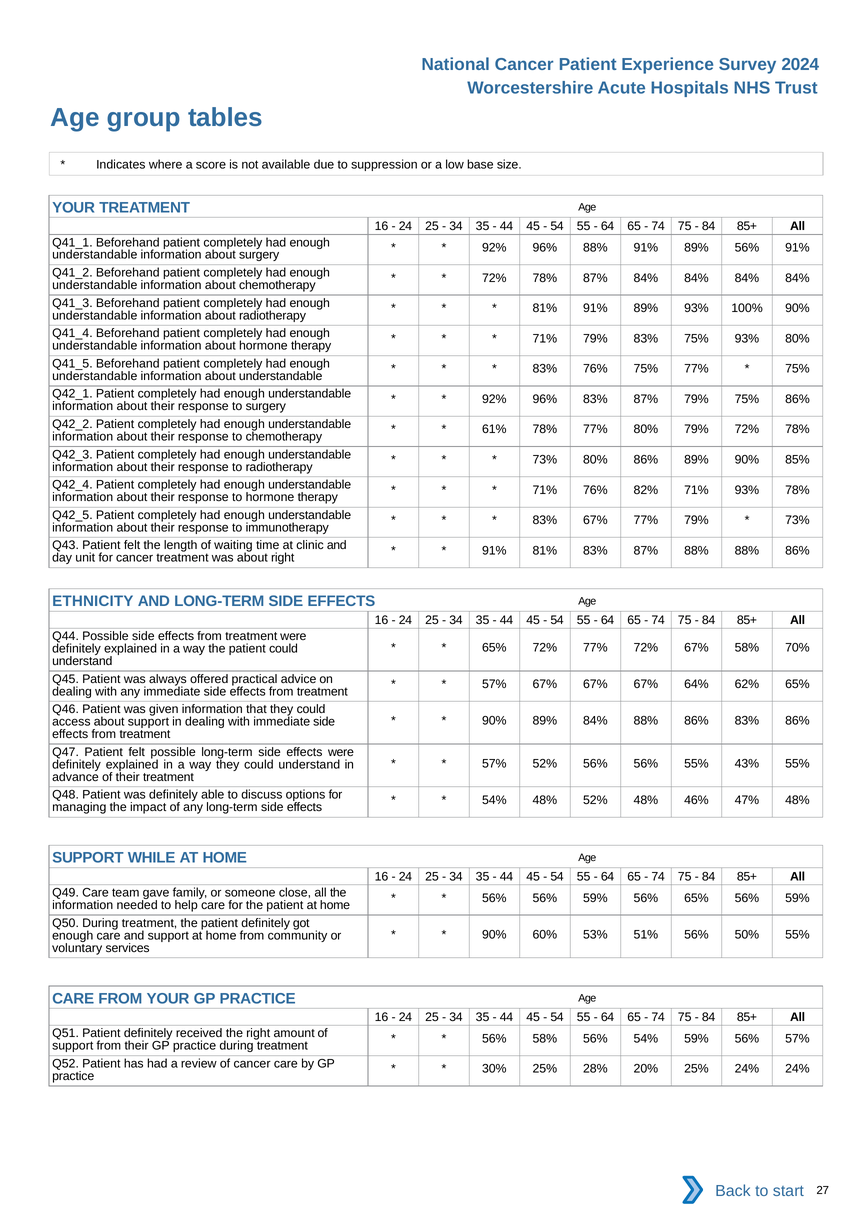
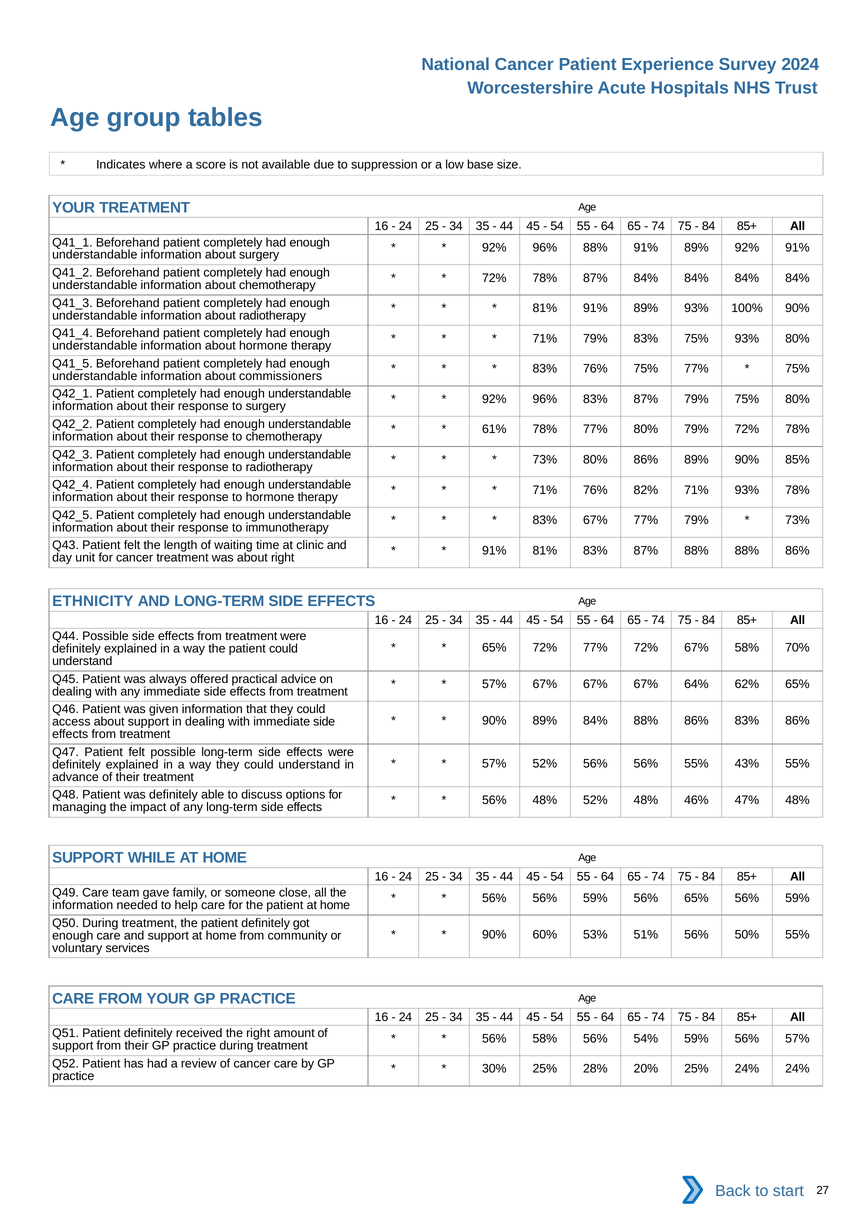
89% 56%: 56% -> 92% (747, 248)
about understandable: understandable -> commissioners (281, 376)
75% 86%: 86% -> 80% (797, 399)
54%: 54% -> 56% (494, 800)
